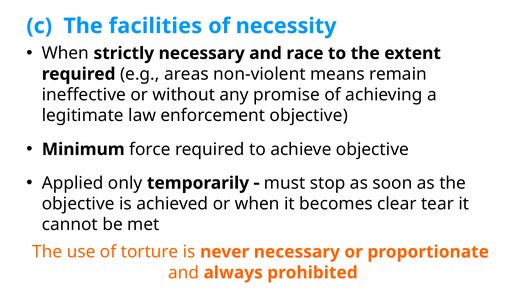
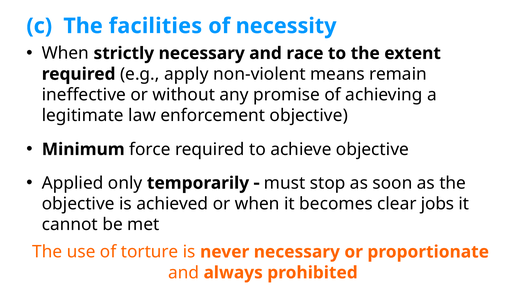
areas: areas -> apply (186, 74)
tear: tear -> jobs (438, 204)
